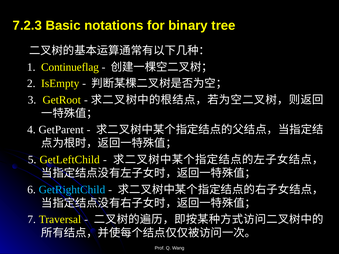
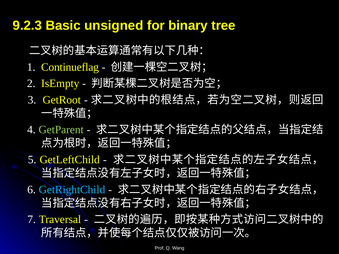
7.2.3: 7.2.3 -> 9.2.3 (27, 26)
notations: notations -> unsigned (114, 26)
GetParent colour: white -> light green (61, 130)
